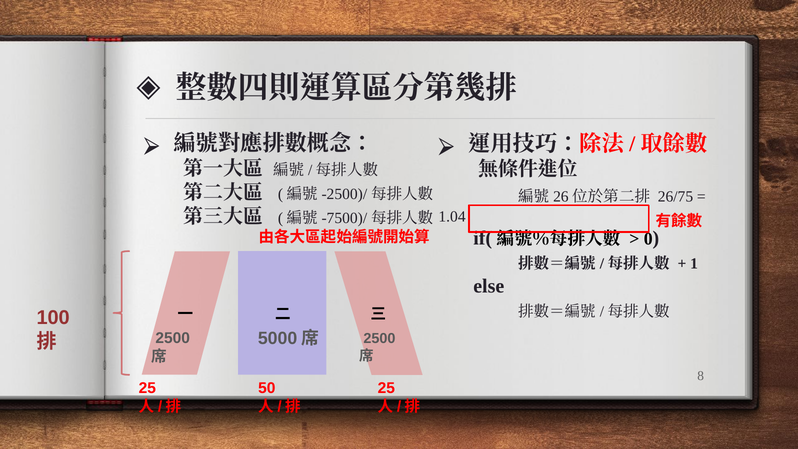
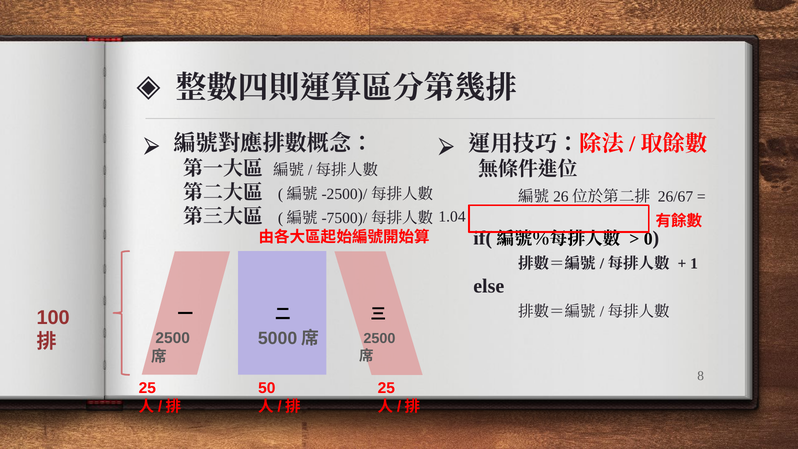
26/75: 26/75 -> 26/67 (675, 197)
